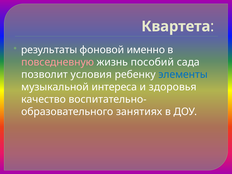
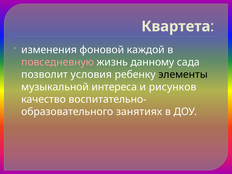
результаты: результаты -> изменения (49, 50)
именно: именно -> каждой (146, 50)
пособий: пособий -> данному (152, 62)
элементы colour: blue -> black (183, 75)
здоровья: здоровья -> рисунков (173, 87)
